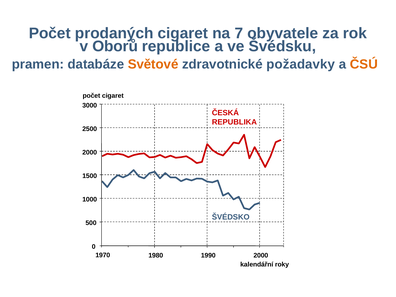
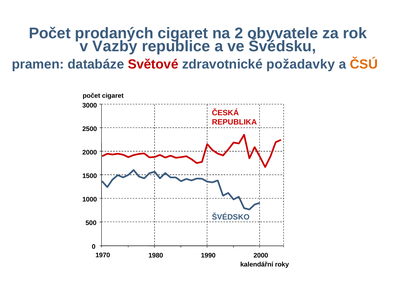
7: 7 -> 2 (239, 33)
Oborů: Oborů -> Vazby (115, 46)
Světové colour: orange -> red (153, 64)
